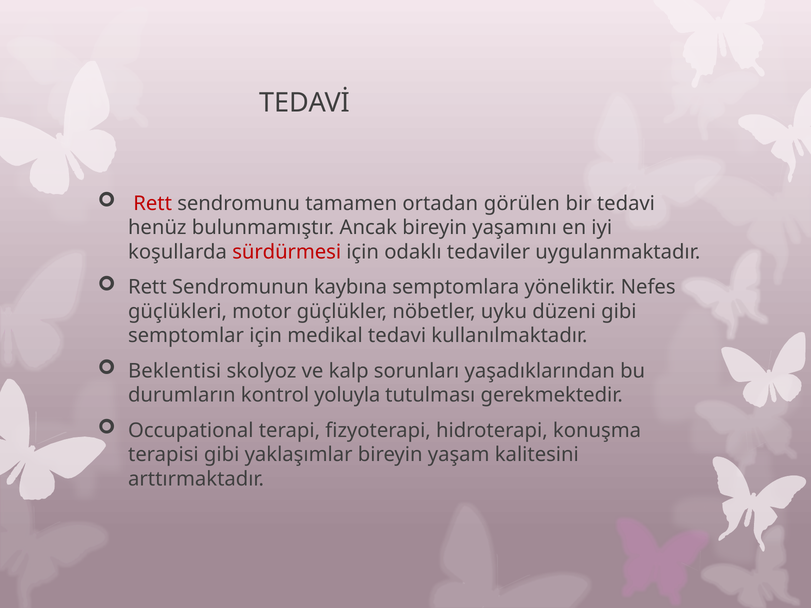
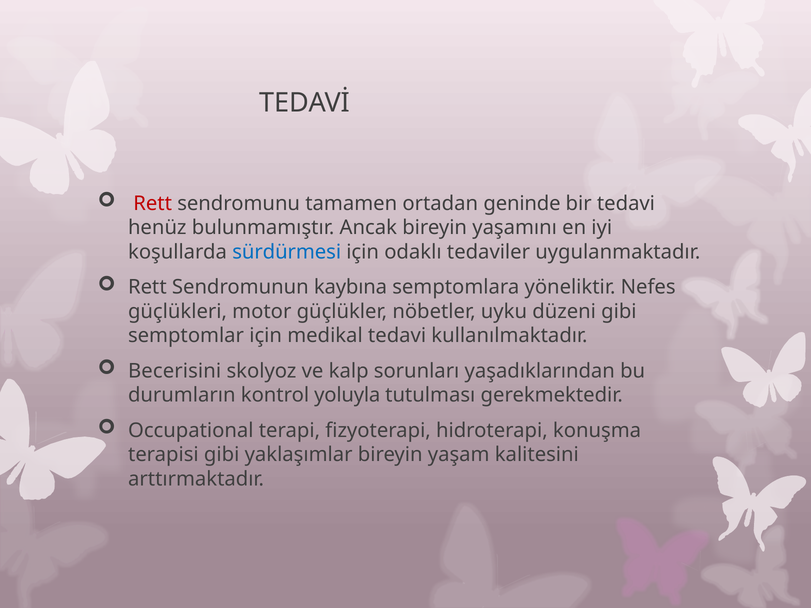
görülen: görülen -> geninde (522, 203)
sürdürmesi colour: red -> blue (287, 252)
Beklentisi: Beklentisi -> Becerisini (175, 371)
